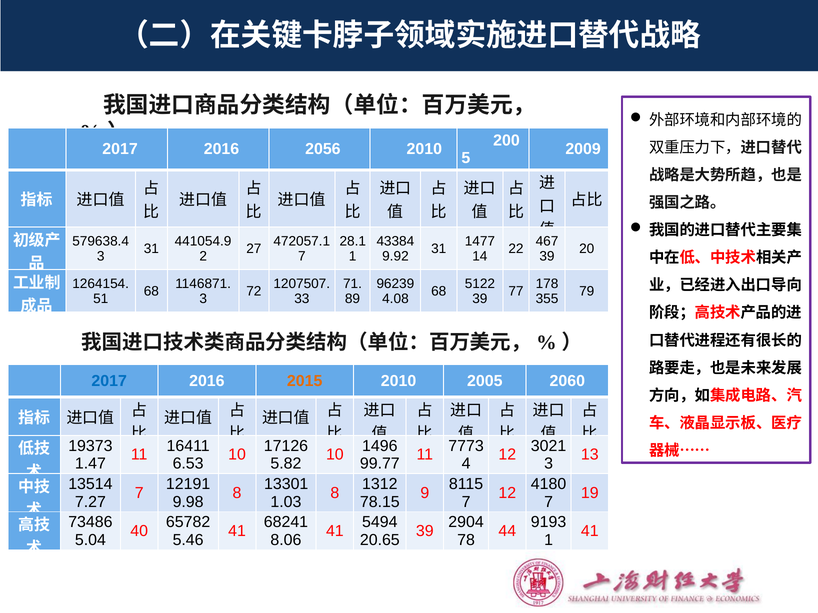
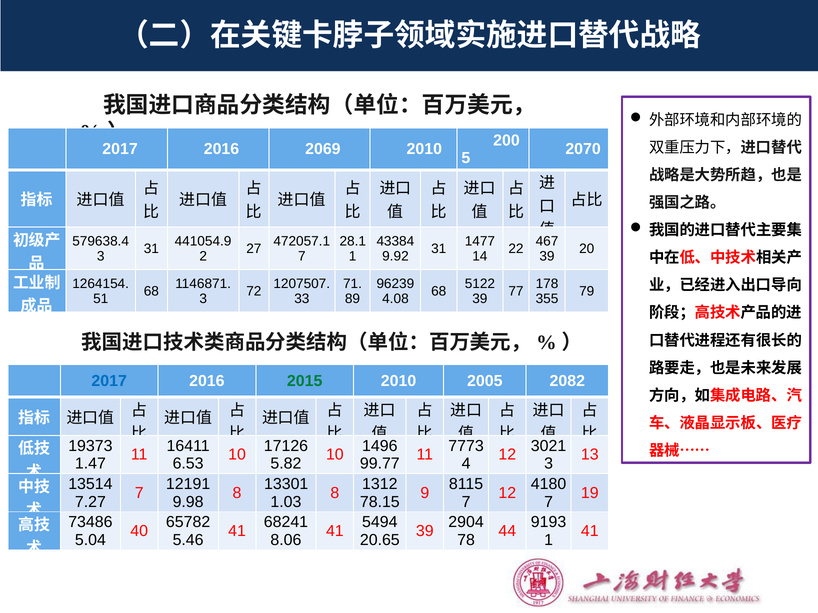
2056: 2056 -> 2069 (323, 149)
2009: 2009 -> 2070 (583, 149)
2015 colour: orange -> green (305, 381)
2060: 2060 -> 2082 (567, 381)
